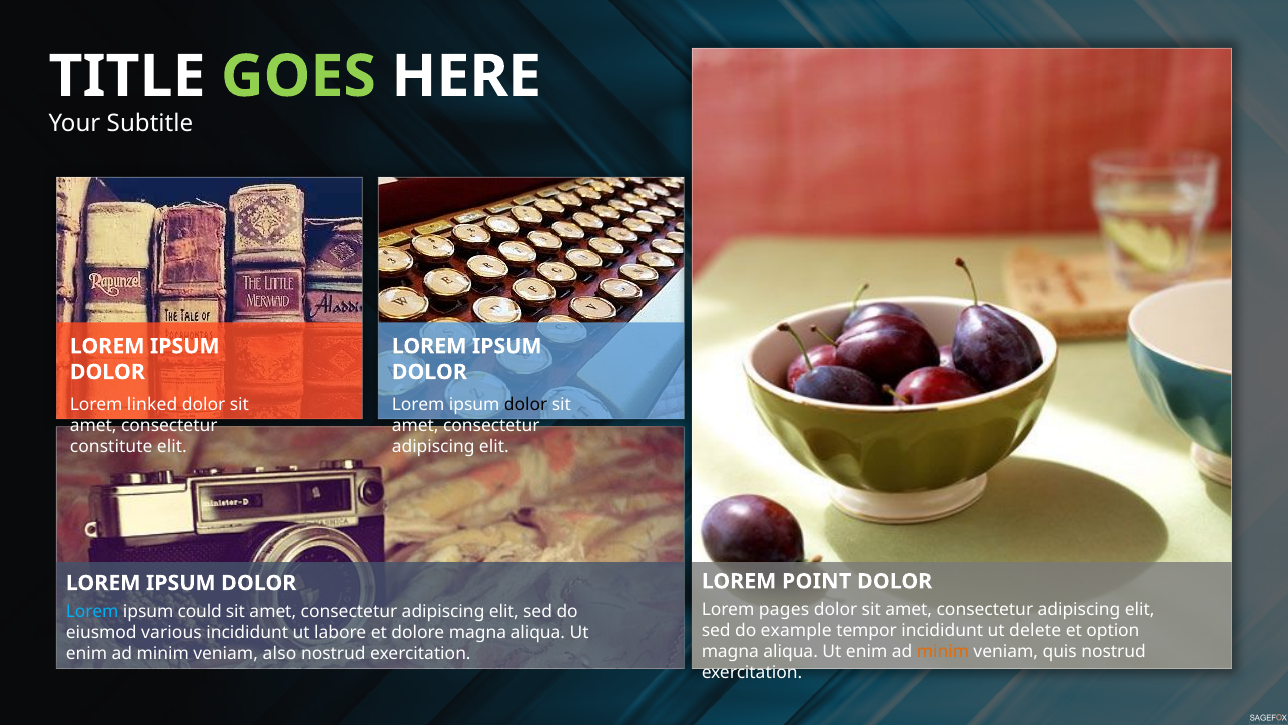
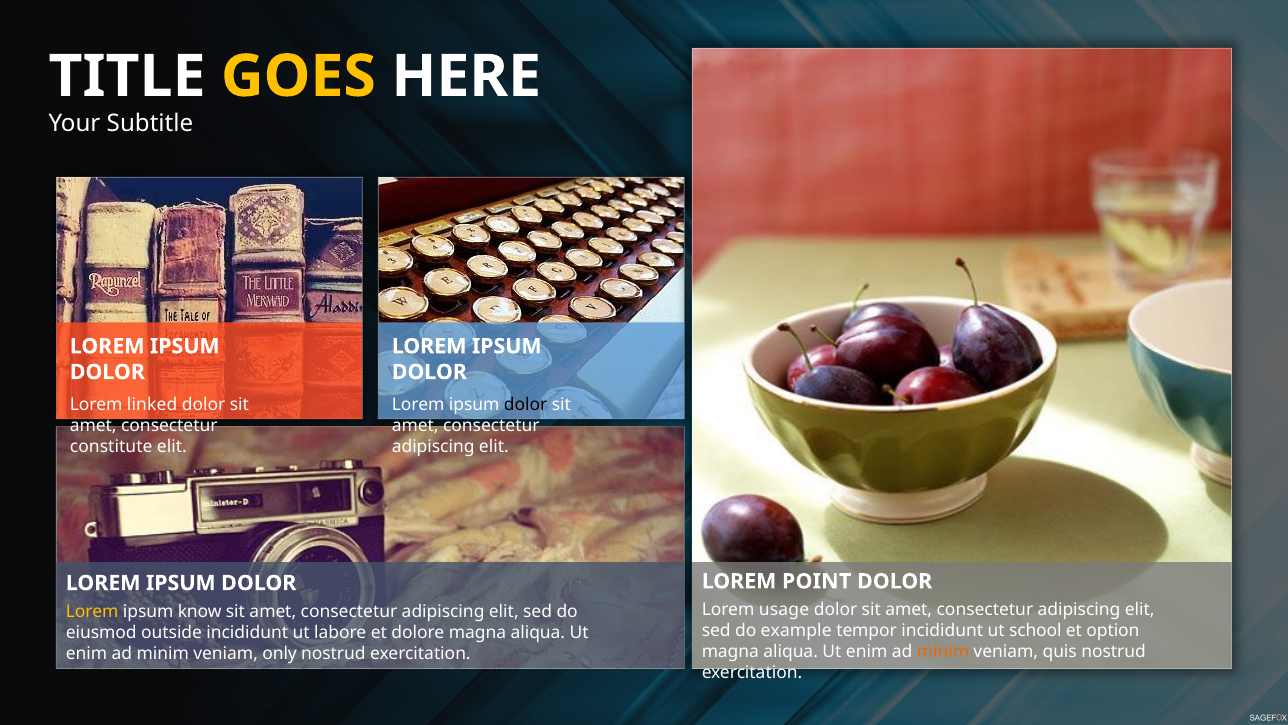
GOES colour: light green -> yellow (298, 76)
pages: pages -> usage (784, 610)
Lorem colour: light blue -> yellow (92, 611)
could: could -> know (200, 611)
delete: delete -> school (1035, 631)
various: various -> outside (172, 632)
also: also -> only (280, 653)
